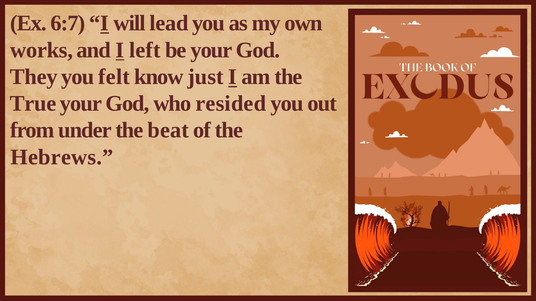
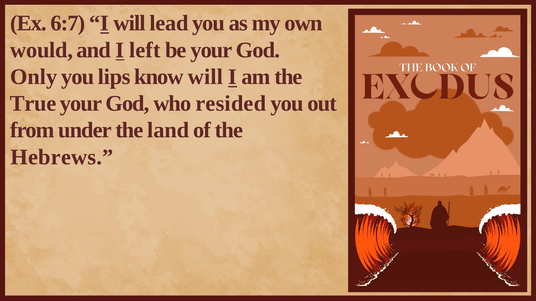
works: works -> would (42, 50)
They: They -> Only (34, 77)
felt: felt -> lips (114, 77)
know just: just -> will (205, 77)
beat: beat -> land (168, 130)
